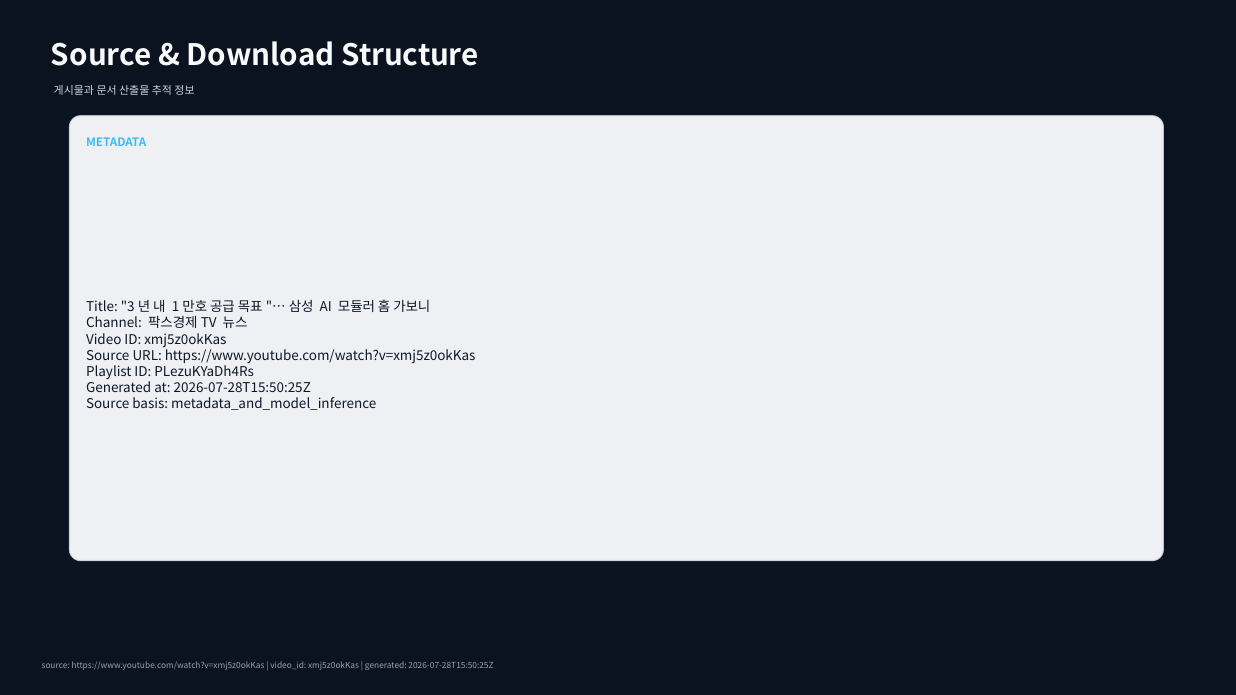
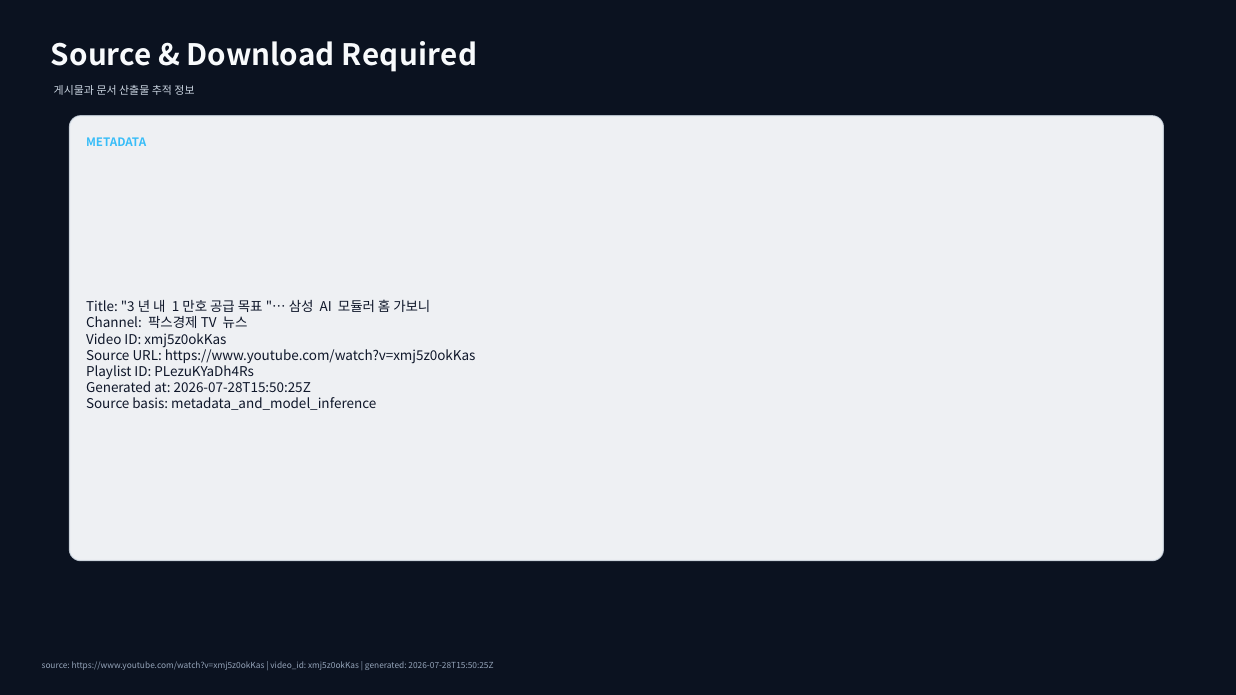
Structure: Structure -> Required (410, 55)
